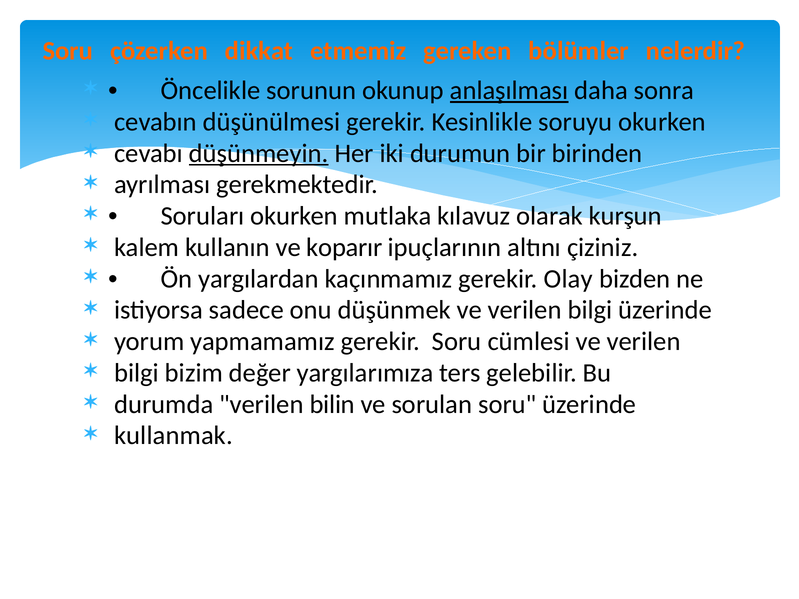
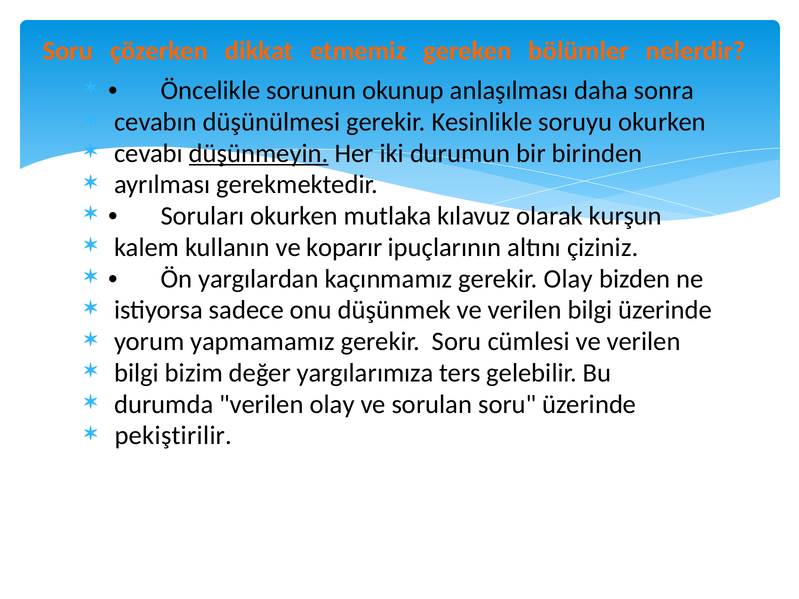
anlaşılması underline: present -> none (509, 91)
verilen bilin: bilin -> olay (332, 404)
kullanmak: kullanmak -> pekiştirilir (173, 436)
